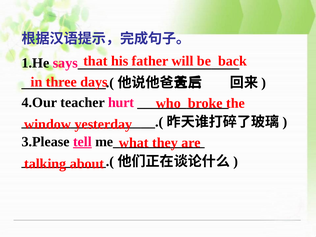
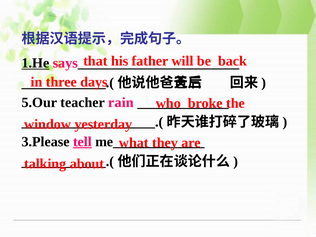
1.He underline: none -> present (35, 63)
4.Our: 4.Our -> 5.Our (39, 102)
hurt: hurt -> rain (121, 102)
